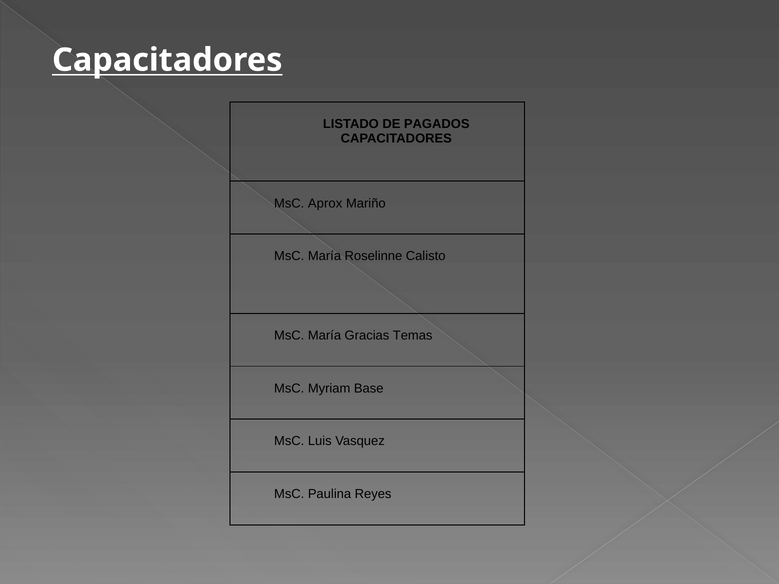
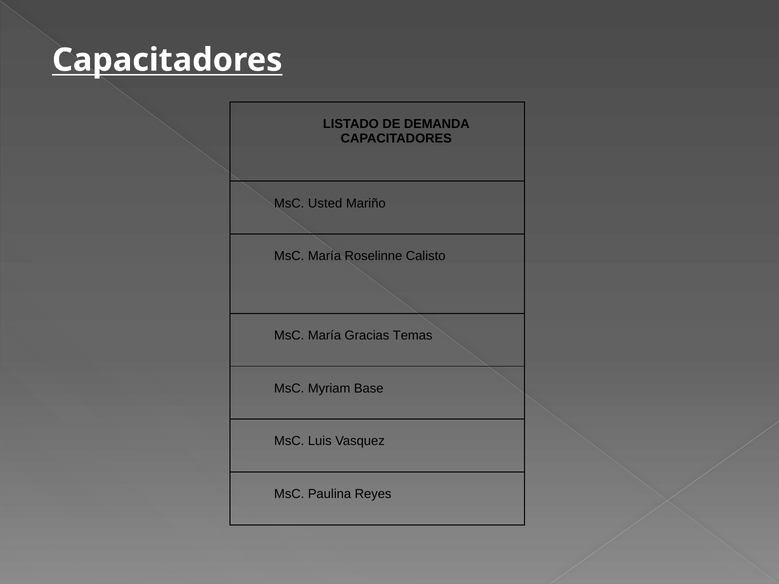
PAGADOS: PAGADOS -> DEMANDA (437, 124)
Aprox: Aprox -> Usted (325, 203)
